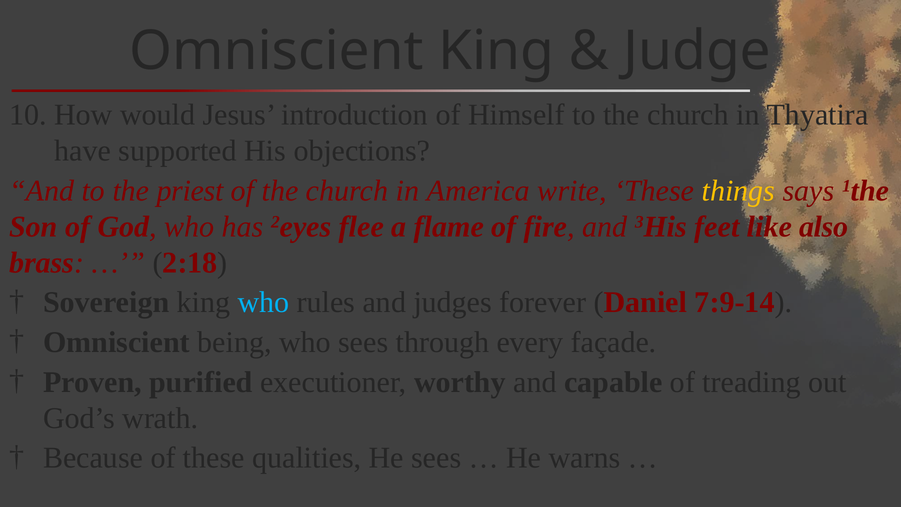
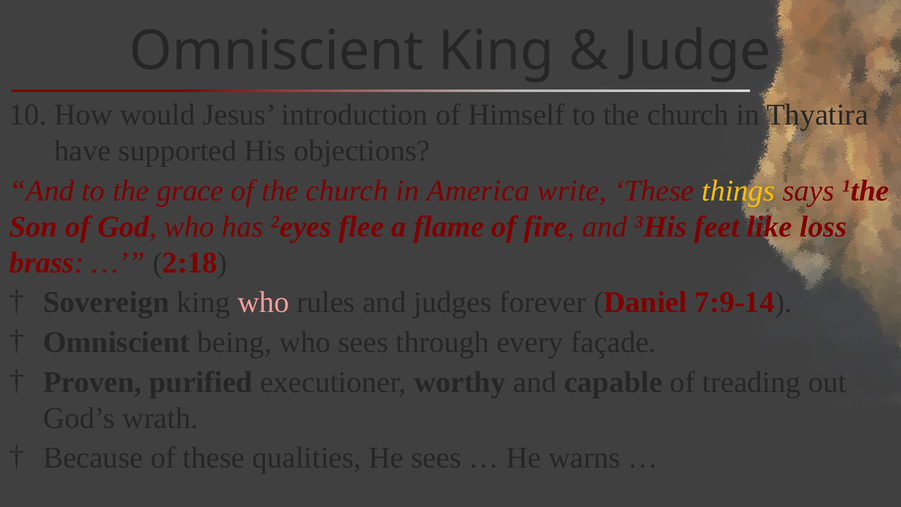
priest: priest -> grace (190, 191)
also: also -> loss (823, 227)
who colour: light blue -> pink (263, 302)
